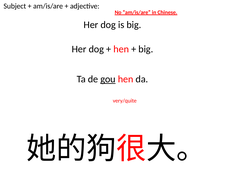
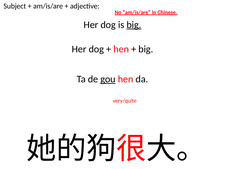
big underline: none -> present (134, 25)
